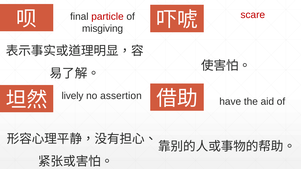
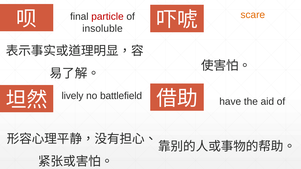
scare colour: red -> orange (253, 15)
misgiving: misgiving -> insoluble (102, 29)
assertion: assertion -> battlefield (121, 96)
